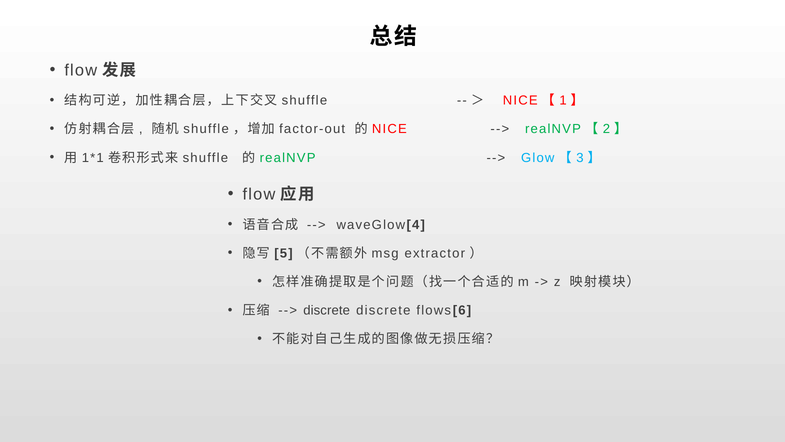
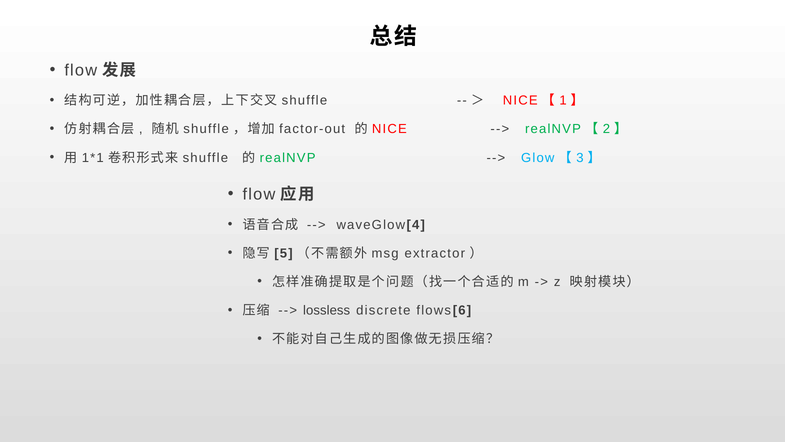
discrete: discrete -> lossless (327, 310)
